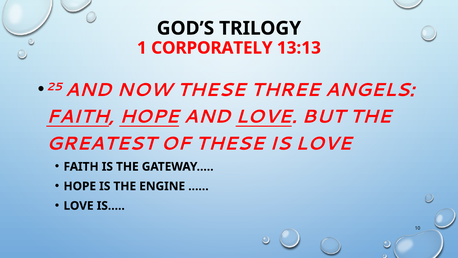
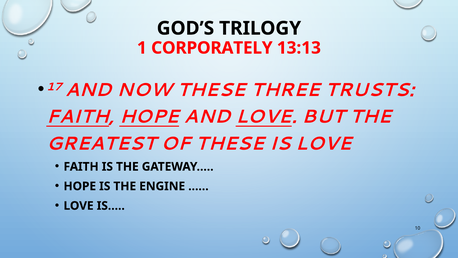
25: 25 -> 17 (54, 87)
ANGELS: ANGELS -> TRUSTS (370, 90)
